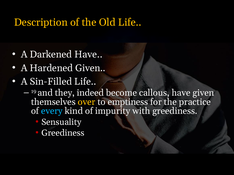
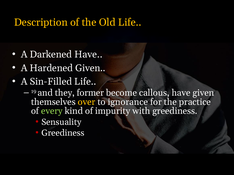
indeed: indeed -> former (90, 93)
emptiness: emptiness -> ignorance (128, 102)
every colour: light blue -> light green (52, 111)
